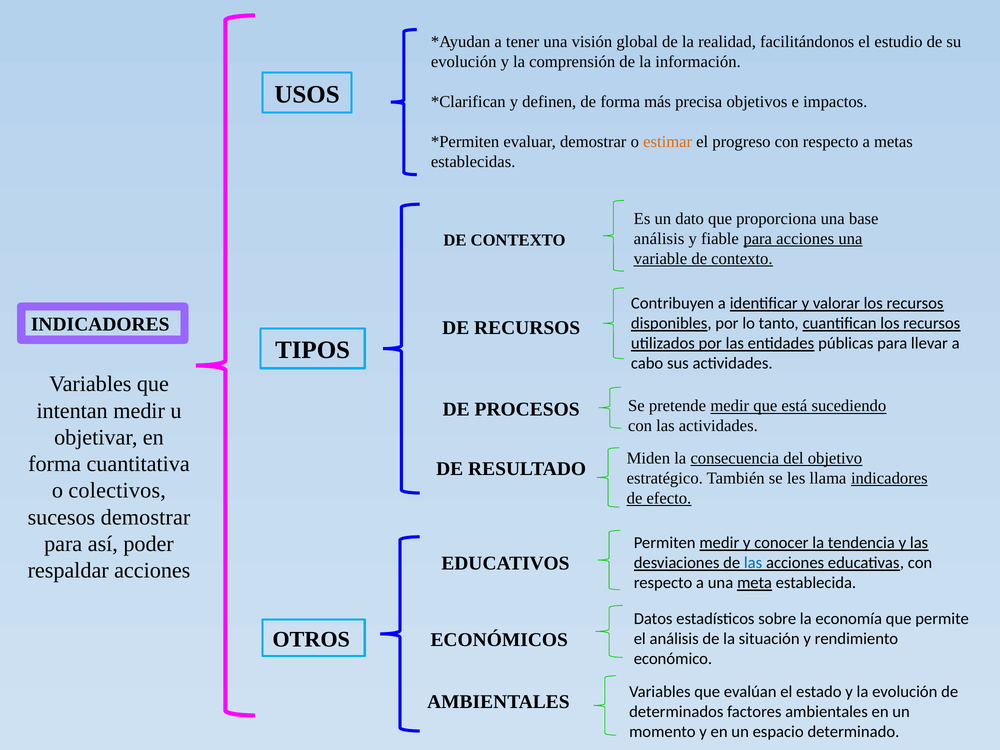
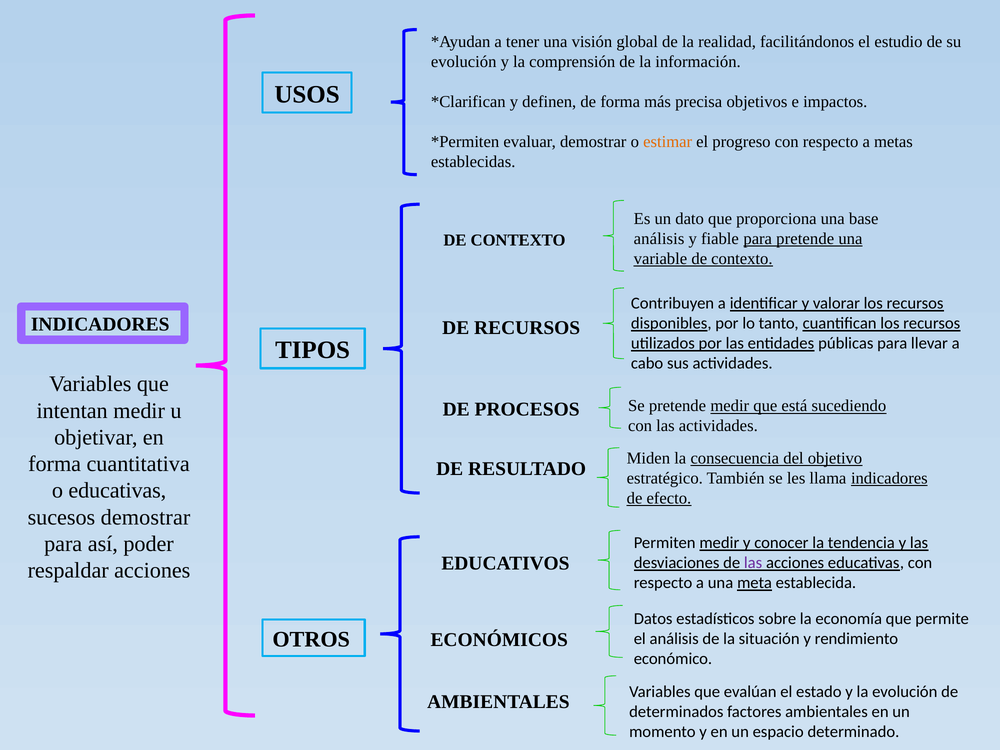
para acciones: acciones -> pretende (805, 239)
o colectivos: colectivos -> educativas (117, 491)
las colour: blue -> purple (753, 563)
